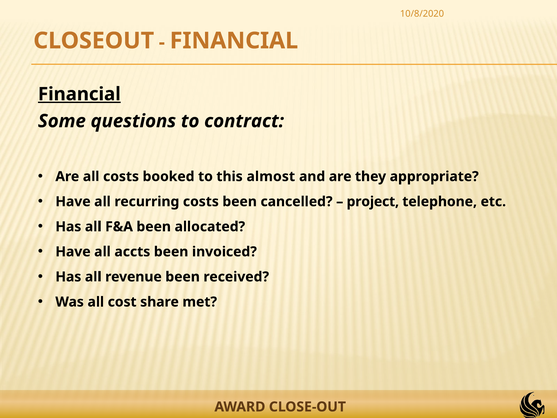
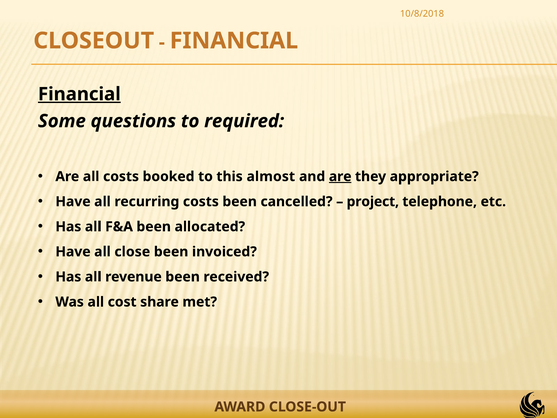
10/8/2020: 10/8/2020 -> 10/8/2018 (422, 14)
contract: contract -> required (244, 121)
are underline: none -> present (340, 176)
accts: accts -> close (132, 252)
